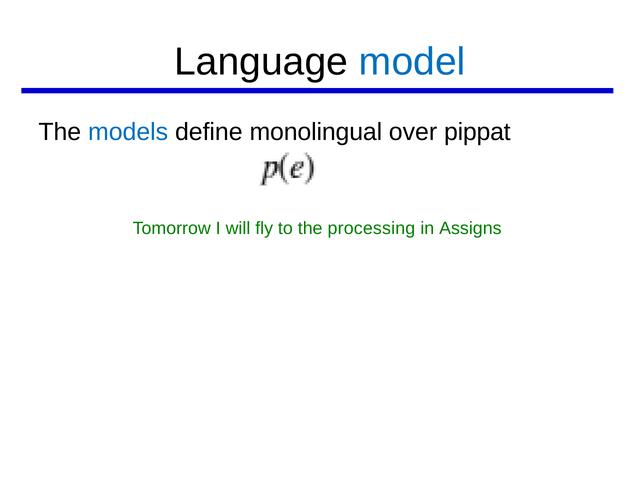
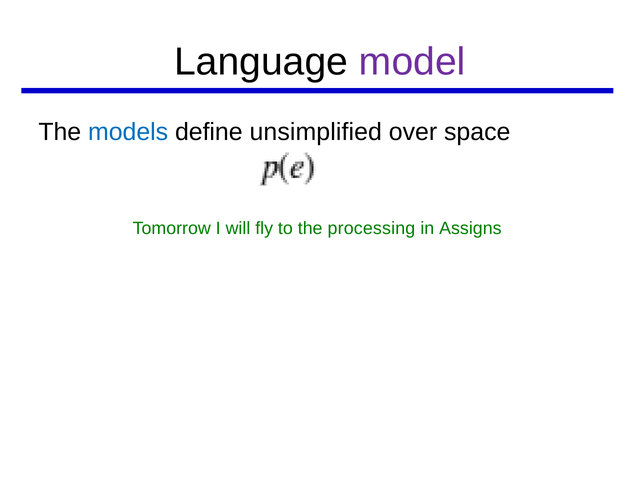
model colour: blue -> purple (412, 62)
monolingual: monolingual -> unsimplified (316, 132)
pippat: pippat -> space (477, 132)
